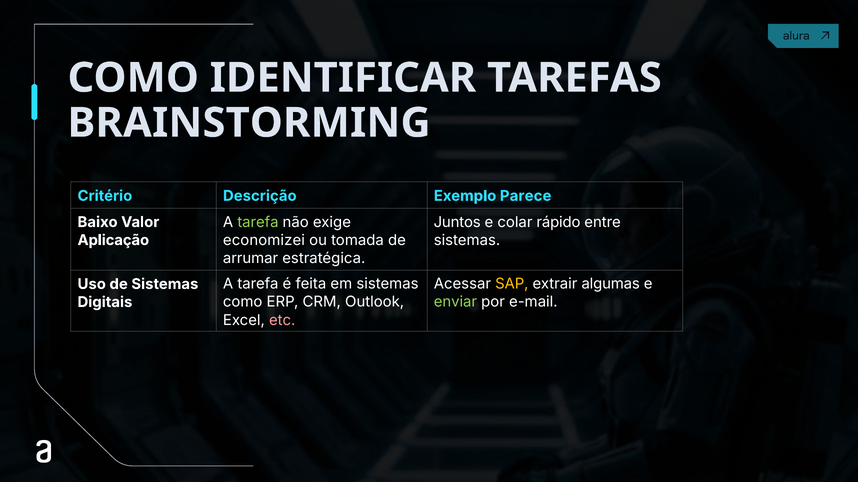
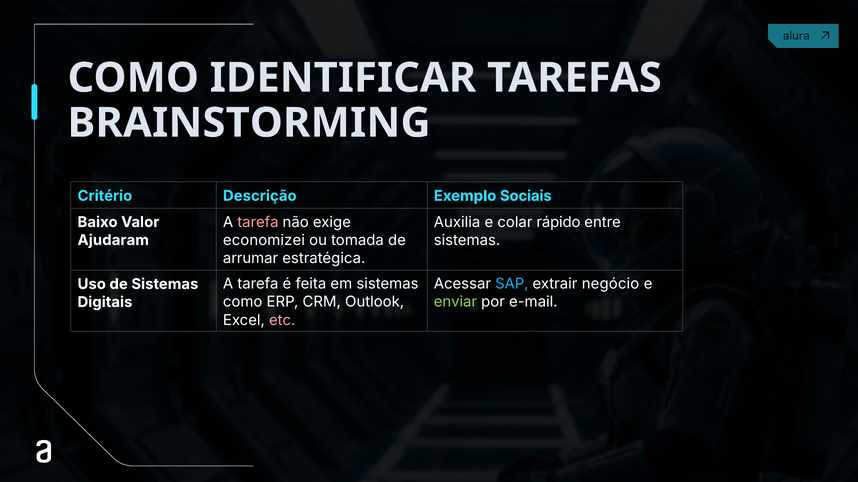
Parece: Parece -> Sociais (526, 196)
tarefa colour: light green -> pink (258, 222)
Juntos: Juntos -> Auxilia (457, 222)
Aplicação: Aplicação -> Ajudaram (113, 240)
SAP colour: yellow -> light blue (512, 284)
algumas: algumas -> negócio (611, 284)
